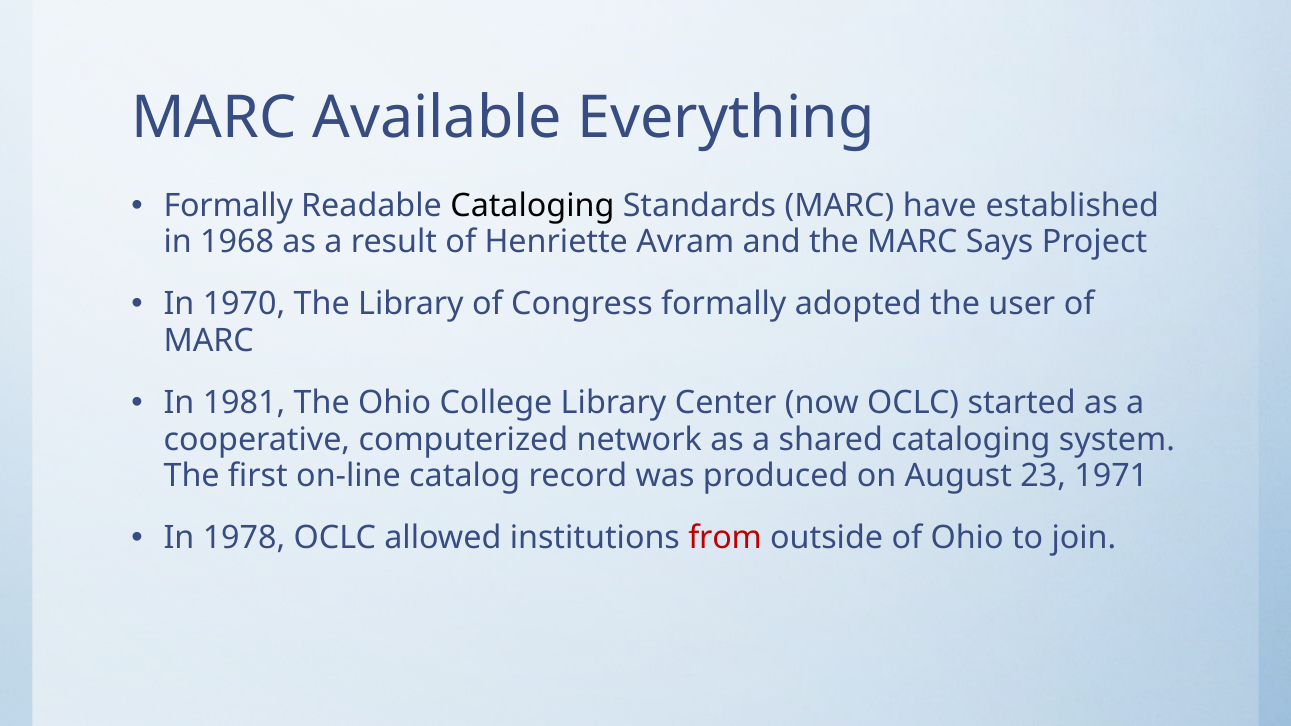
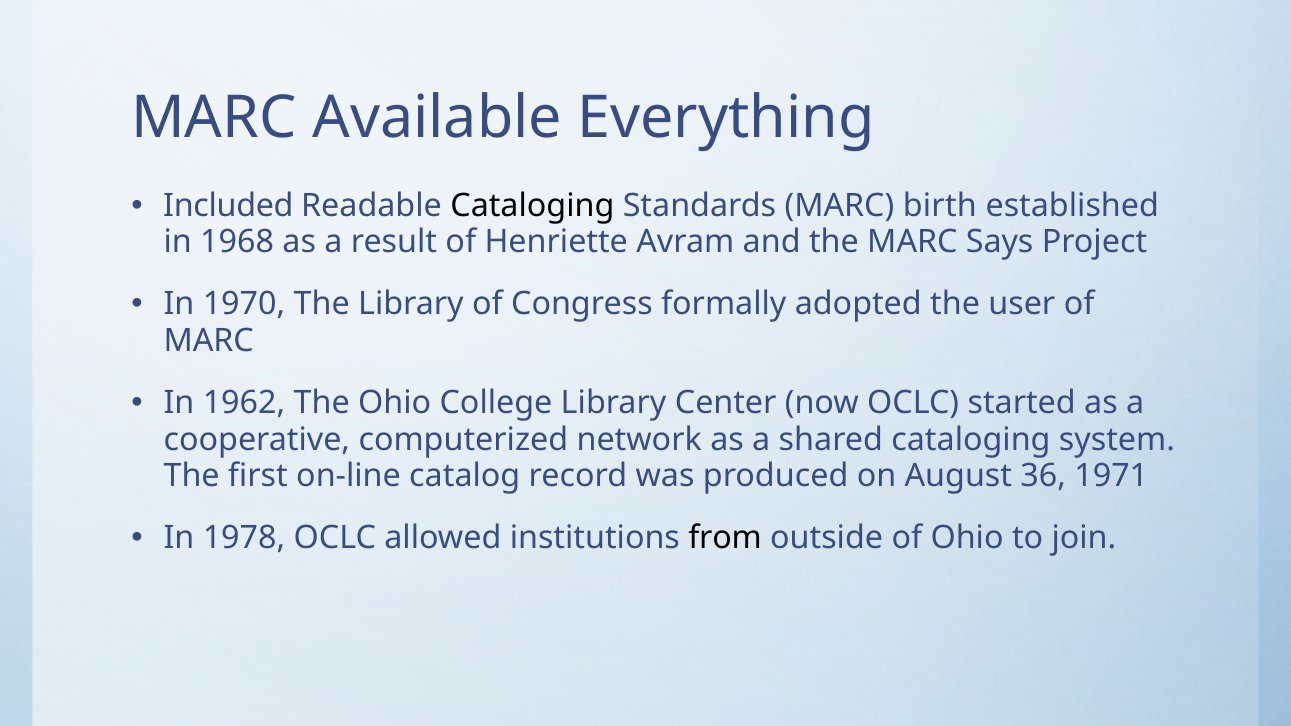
Formally: Formally -> Included (228, 205)
have: have -> birth (940, 205)
1981: 1981 -> 1962 (244, 403)
23: 23 -> 36 (1043, 476)
from colour: red -> black (725, 538)
